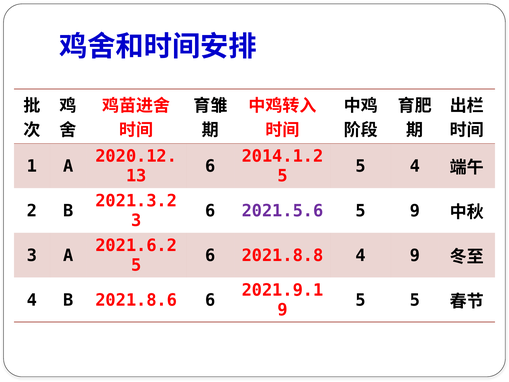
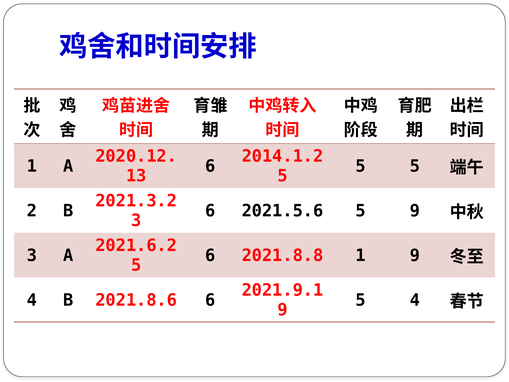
4: 4 -> 5 (415, 166)
2021.5.6 colour: purple -> black (283, 211)
2021.8.8 4: 4 -> 1 (361, 255)
5: 5 -> 4 (415, 300)
